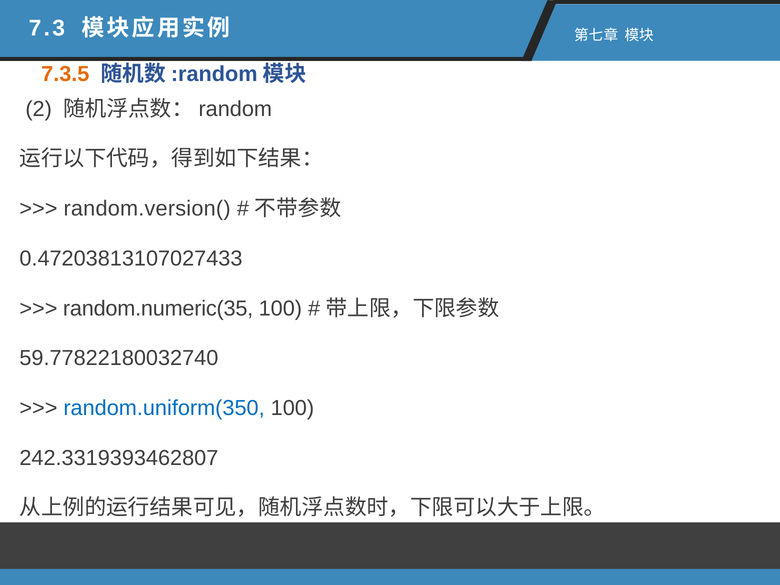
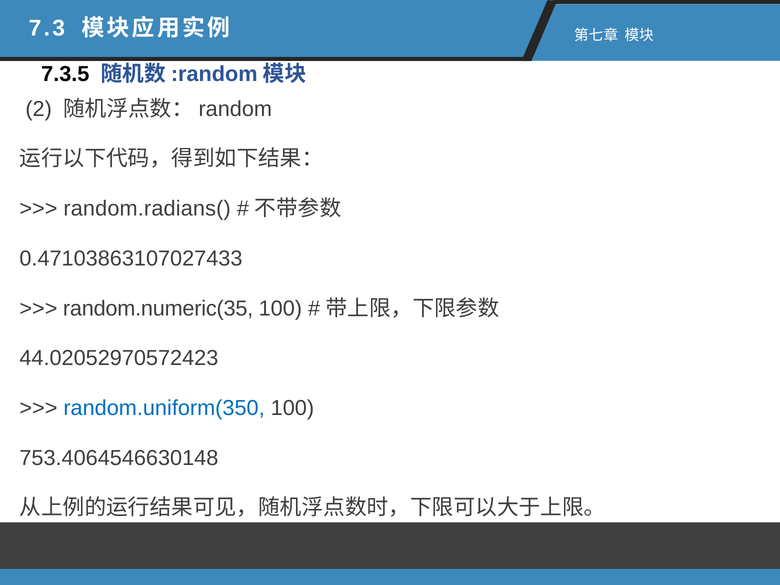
7.3.5 colour: orange -> black (65, 74)
random.version(: random.version( -> random.radians( (147, 209)
0.47203813107027433: 0.47203813107027433 -> 0.47103863107027433 (131, 259)
59.77822180032740: 59.77822180032740 -> 44.02052970572423 (119, 358)
242.3319393462807: 242.3319393462807 -> 753.4064546630148 (119, 458)
